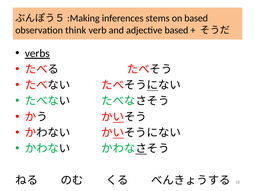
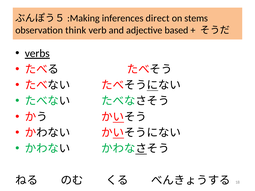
stems: stems -> direct (158, 18)
on based: based -> stems (196, 18)
